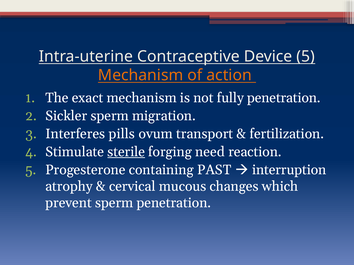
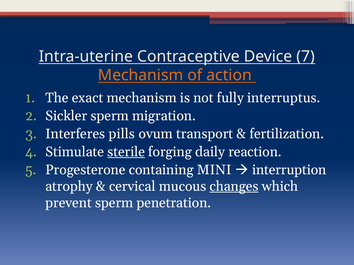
Device 5: 5 -> 7 (306, 57)
fully penetration: penetration -> interruptus (284, 98)
need: need -> daily (210, 152)
PAST: PAST -> MINI (214, 170)
changes underline: none -> present (234, 187)
